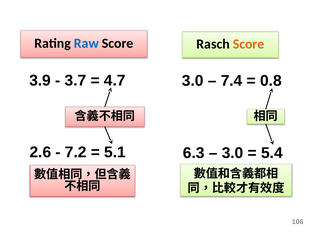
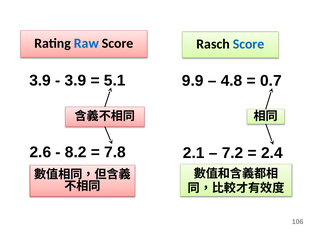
Score colour: orange -> blue (249, 44)
3.7: 3.7 -> 3.9 (75, 81)
4.7: 4.7 -> 5.1 (115, 81)
3.0: 3.0 -> 9.9 (193, 81)
7.4: 7.4 -> 4.8 (232, 81)
0.8: 0.8 -> 0.7 (271, 81)
7.2: 7.2 -> 8.2 (76, 153)
5.1: 5.1 -> 7.8 (115, 153)
6.3: 6.3 -> 2.1 (194, 153)
3.0: 3.0 -> 7.2 (233, 153)
5.4: 5.4 -> 2.4 (272, 153)
